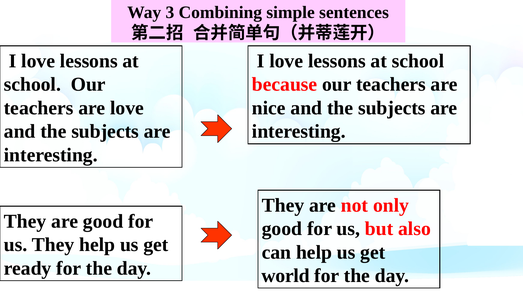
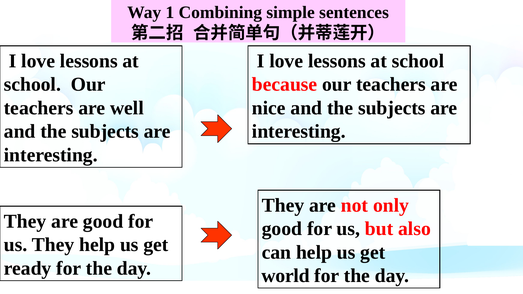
3: 3 -> 1 (170, 12)
are love: love -> well (127, 108)
